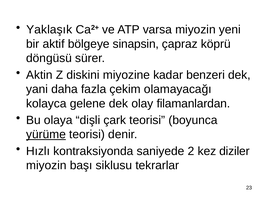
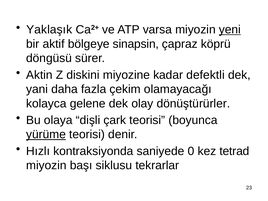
yeni underline: none -> present (230, 30)
benzeri: benzeri -> defektli (205, 75)
filamanlardan: filamanlardan -> dönüştürürler (193, 103)
2: 2 -> 0 (191, 151)
diziler: diziler -> tetrad (234, 151)
